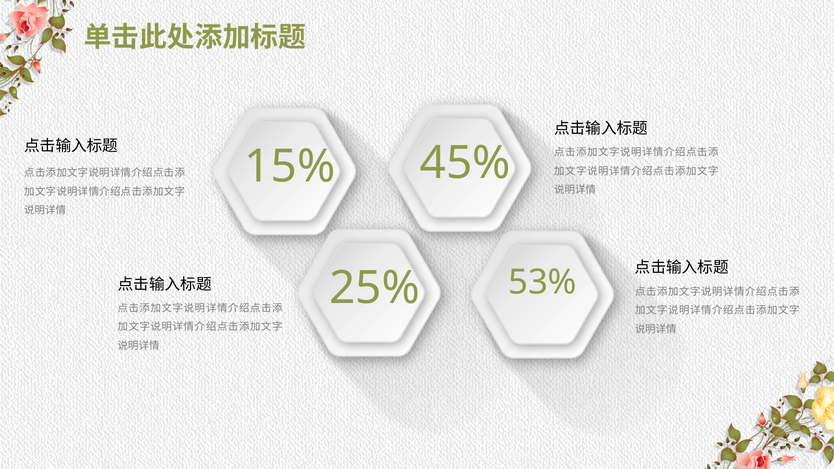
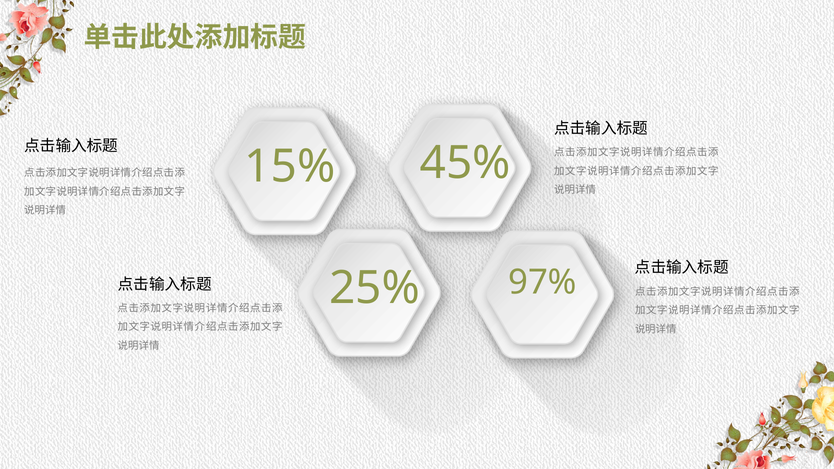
53%: 53% -> 97% (542, 282)
